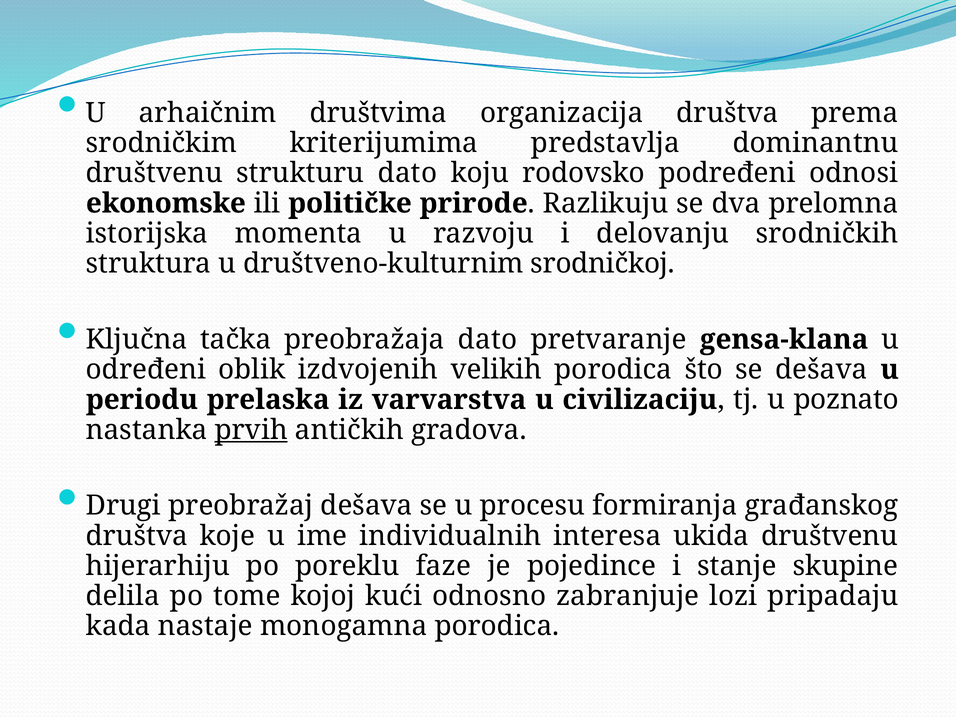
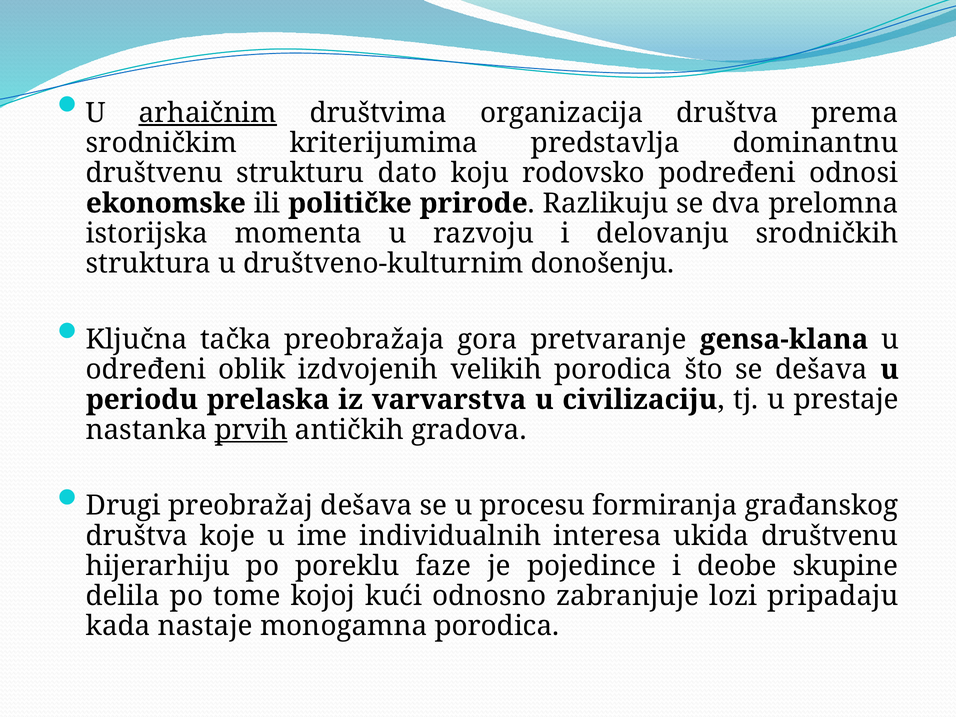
arhaičnim underline: none -> present (208, 113)
srodničkoj: srodničkoj -> donošenju (603, 264)
preobražaja dato: dato -> gora (487, 339)
poznato: poznato -> prestaje (846, 400)
stanje: stanje -> deobe (737, 566)
